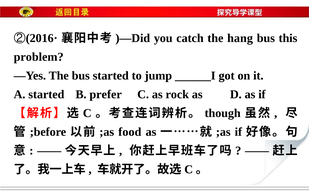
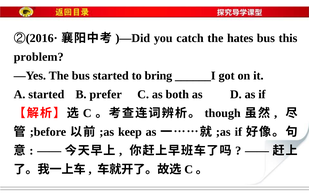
hang: hang -> hates (240, 38)
jump: jump -> bring (158, 76)
rock: rock -> both (177, 94)
food: food -> keep (130, 132)
